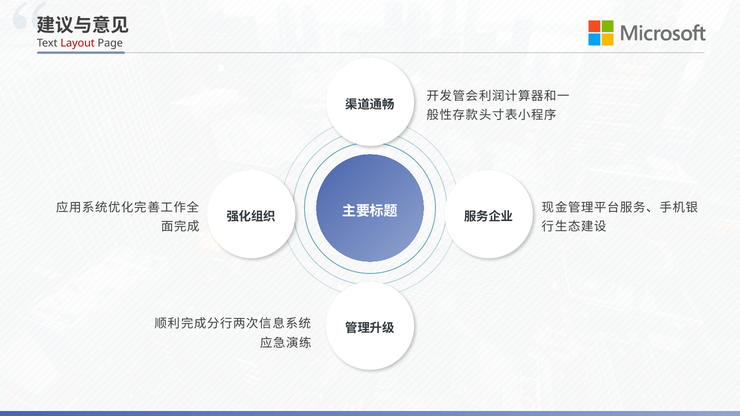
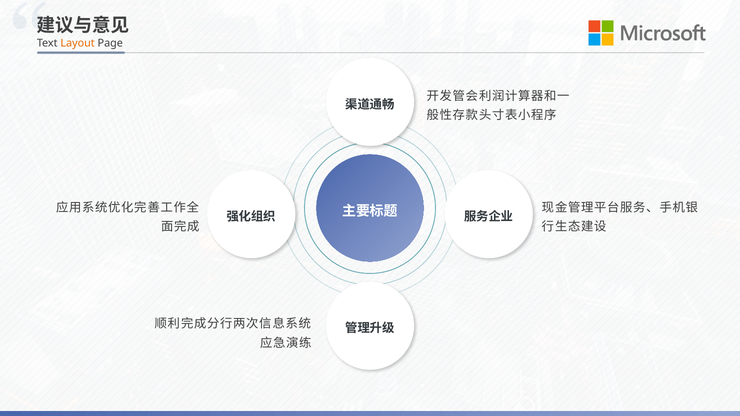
Layout colour: red -> orange (78, 43)
